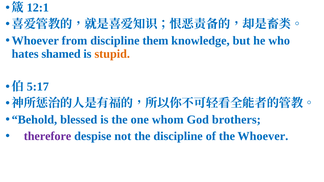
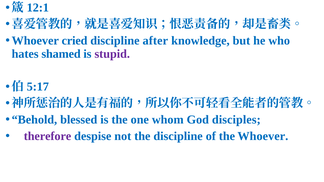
from: from -> cried (75, 41)
them: them -> after (155, 41)
stupid colour: orange -> purple (112, 54)
brothers: brothers -> disciples (236, 120)
